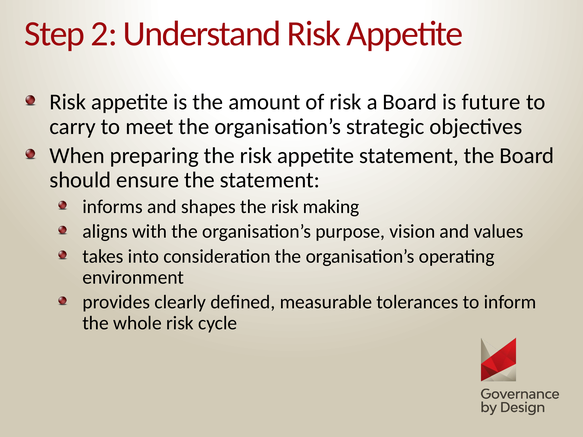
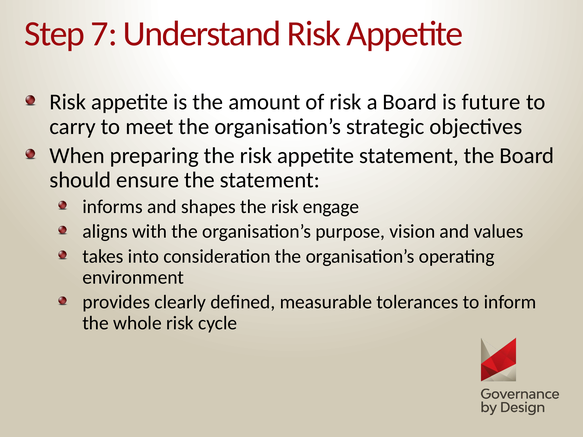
2: 2 -> 7 (104, 34)
making: making -> engage (331, 207)
